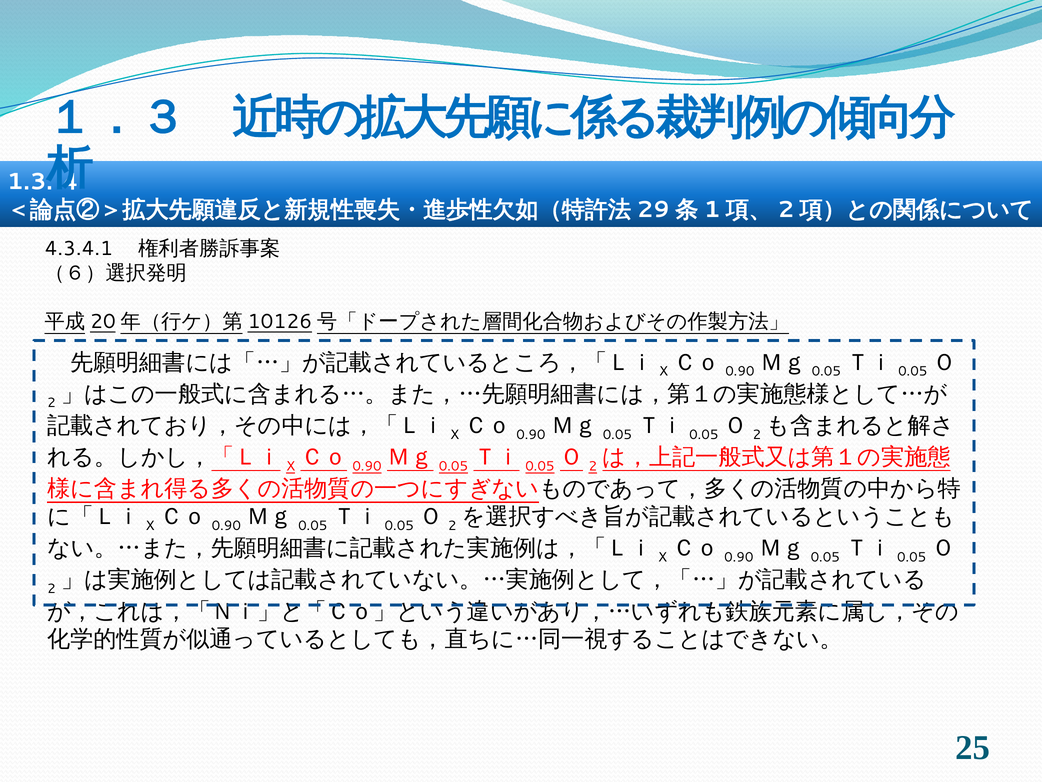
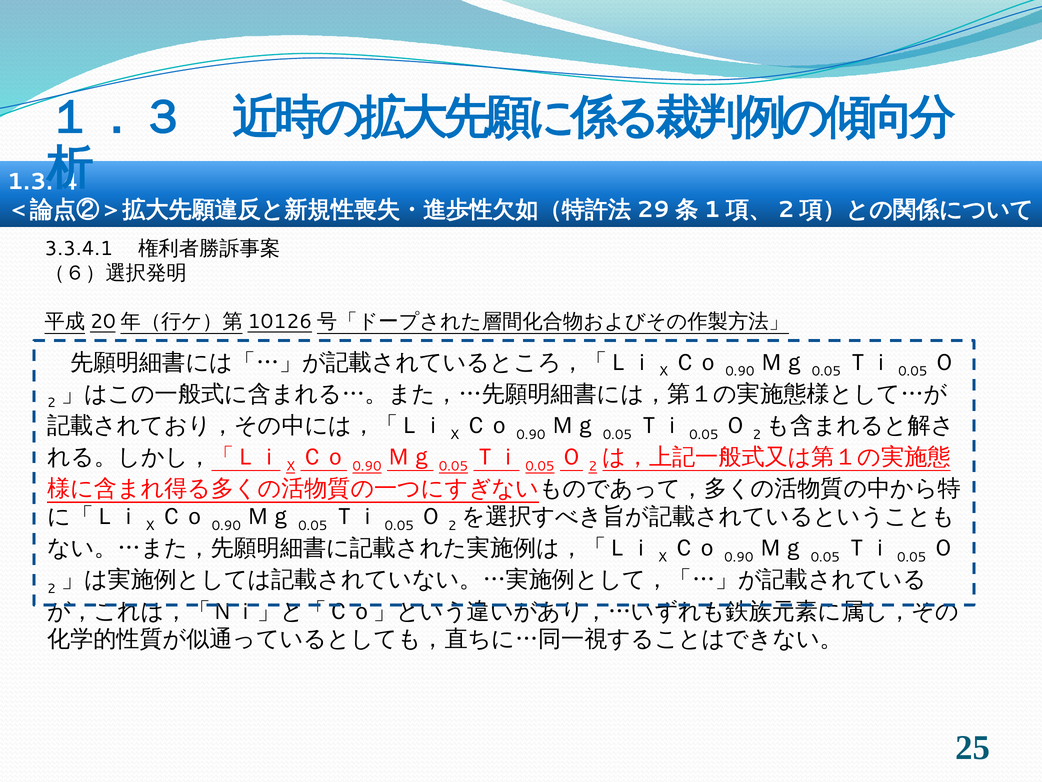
4.3.4.1: 4.3.4.1 -> 3.3.4.1 (79, 249)
